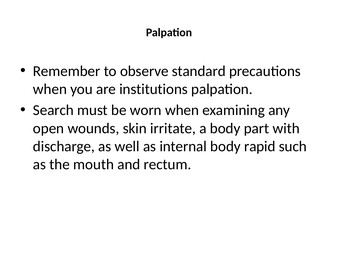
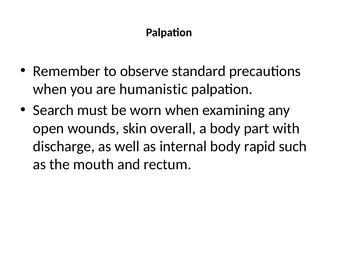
institutions: institutions -> humanistic (153, 89)
irritate: irritate -> overall (173, 128)
